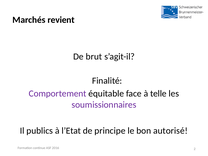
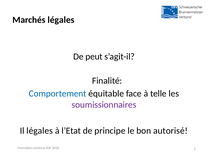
Marchés revient: revient -> légales (61, 20)
brut: brut -> peut (94, 57)
Comportement colour: purple -> blue (58, 94)
Il publics: publics -> légales (40, 131)
